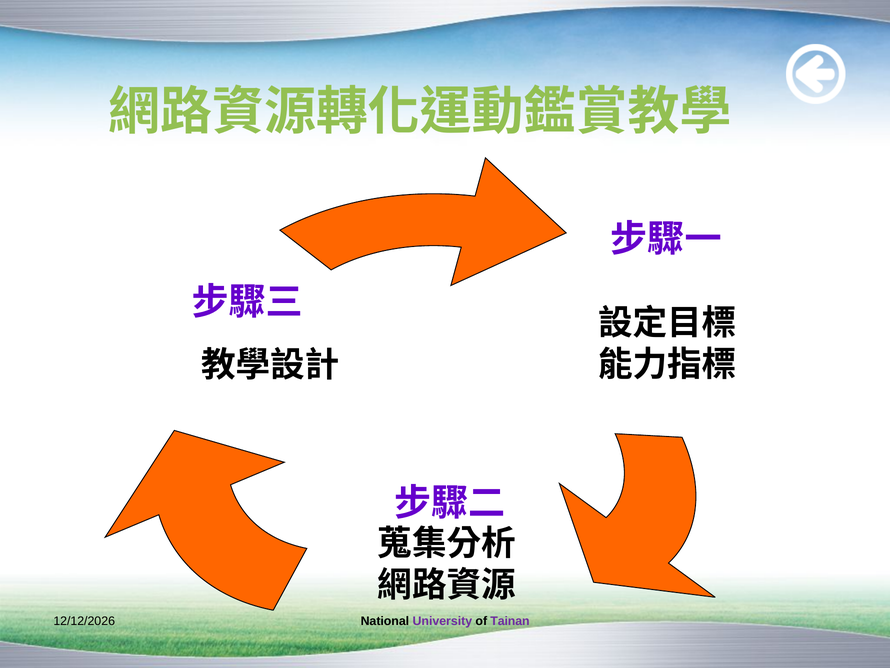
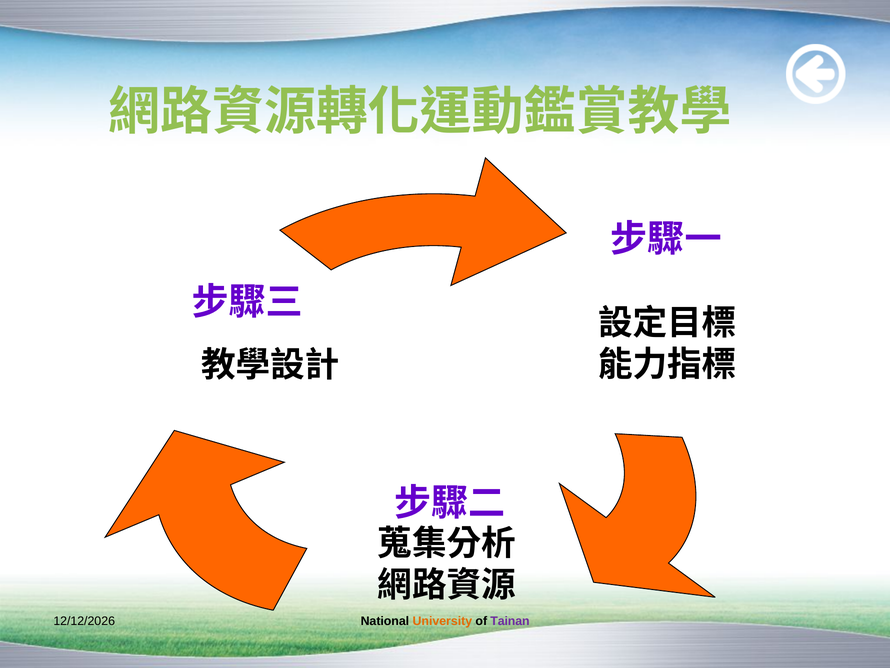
University colour: purple -> orange (442, 621)
